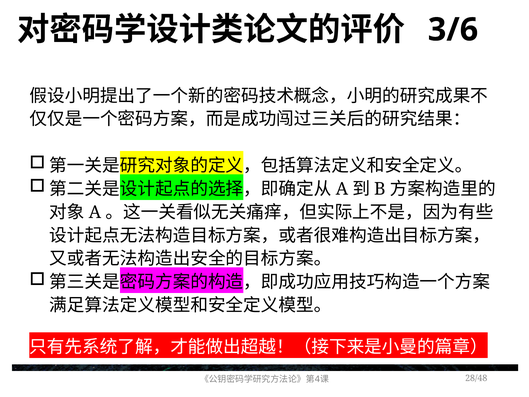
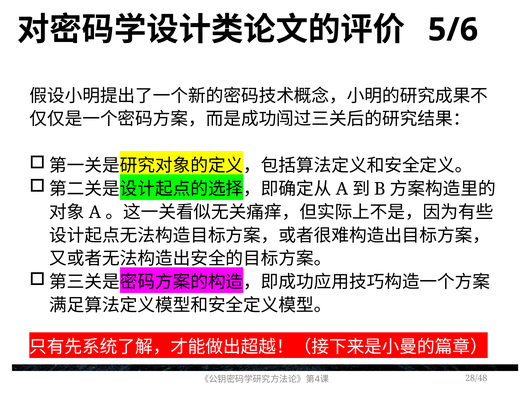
3/6: 3/6 -> 5/6 (453, 30)
